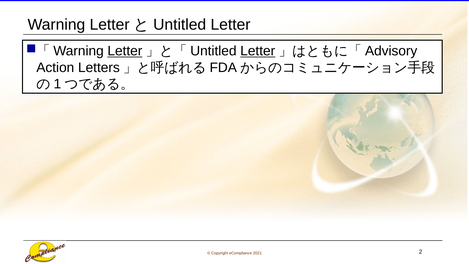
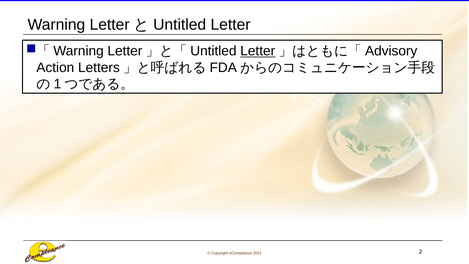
Letter underline: present -> none (125, 51)
